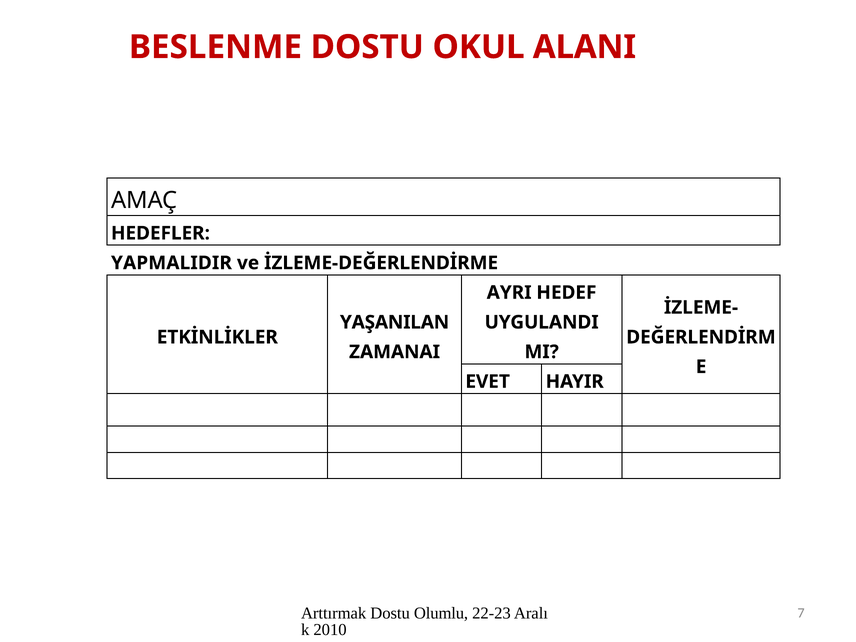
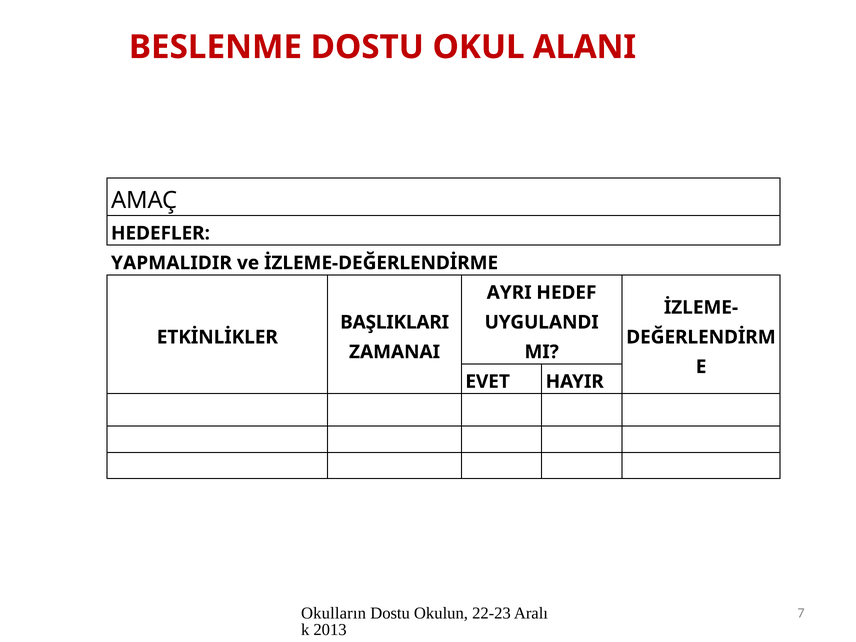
YAŞANILAN: YAŞANILAN -> BAŞLIKLARI (395, 322)
Arttırmak: Arttırmak -> Okulların (334, 613)
Olumlu: Olumlu -> Okulun (441, 613)
2010: 2010 -> 2013 (330, 630)
